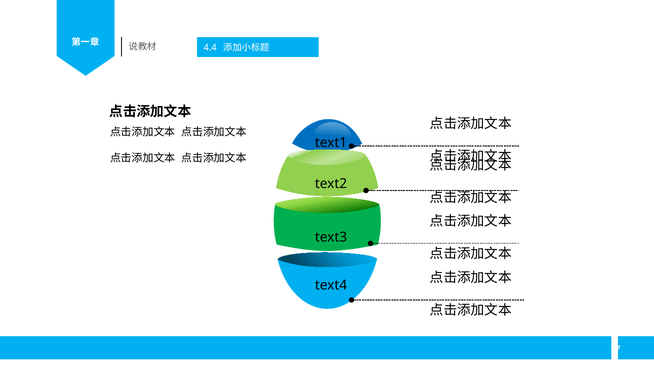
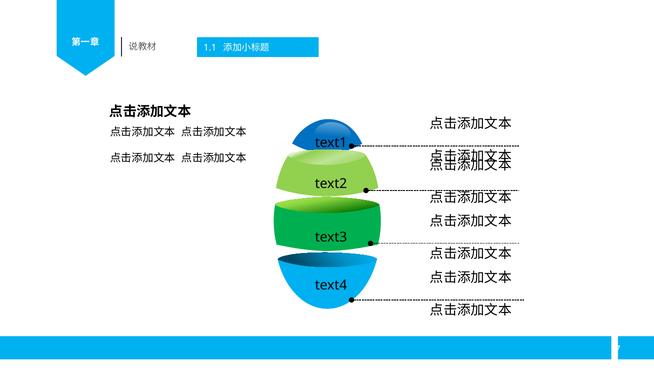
4.4: 4.4 -> 1.1 (210, 48)
